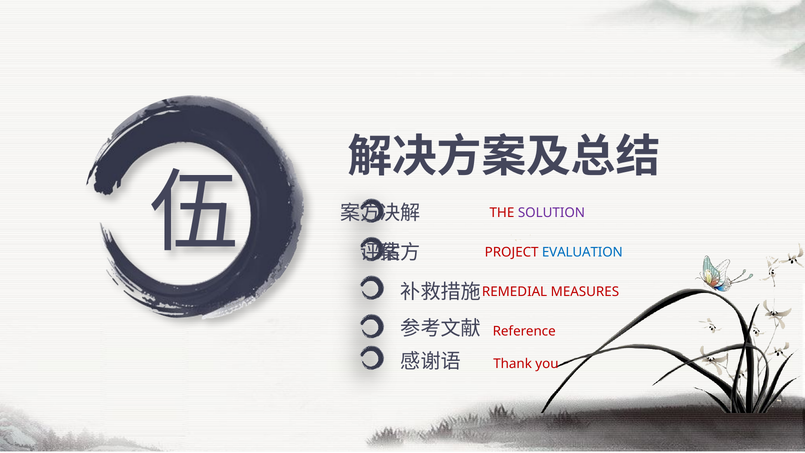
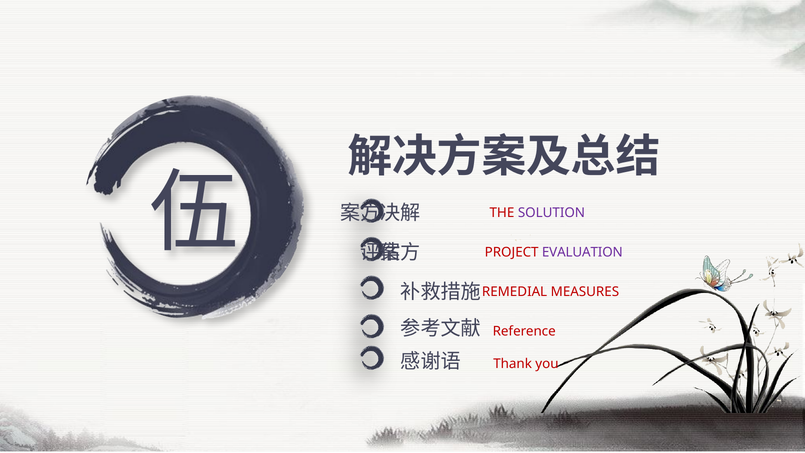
EVALUATION colour: blue -> purple (582, 252)
